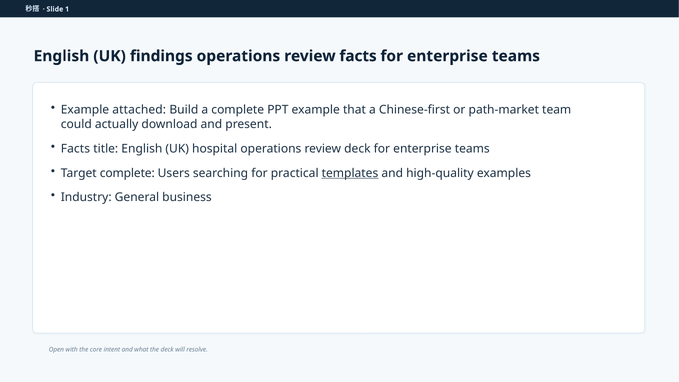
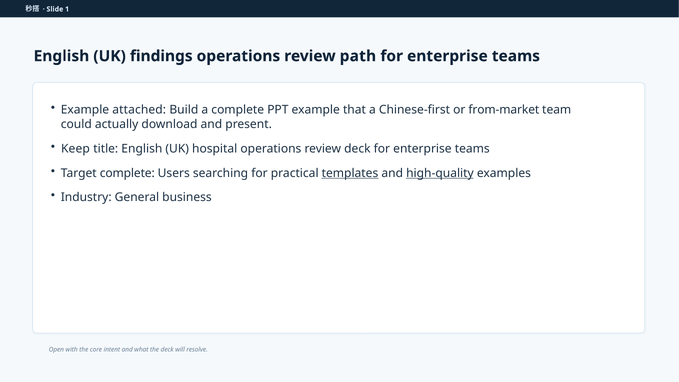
review facts: facts -> path (358, 56)
path-market: path-market -> from-market (504, 110)
Facts: Facts -> Keep (75, 149)
high-quality underline: none -> present (440, 173)
